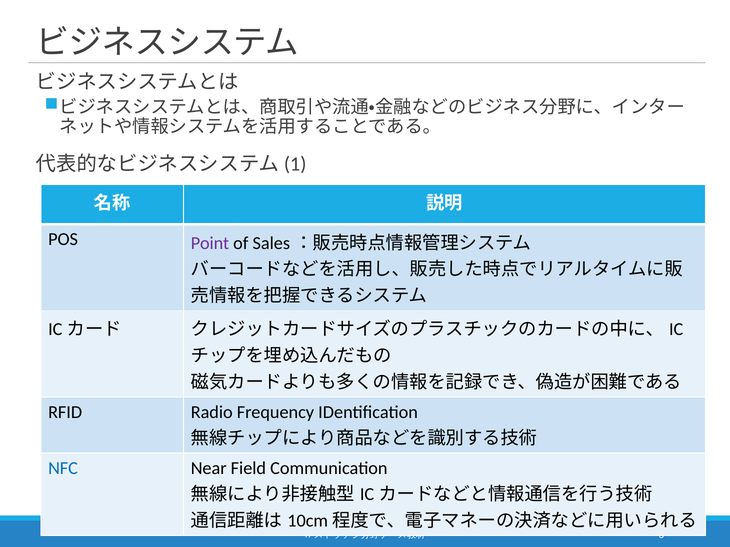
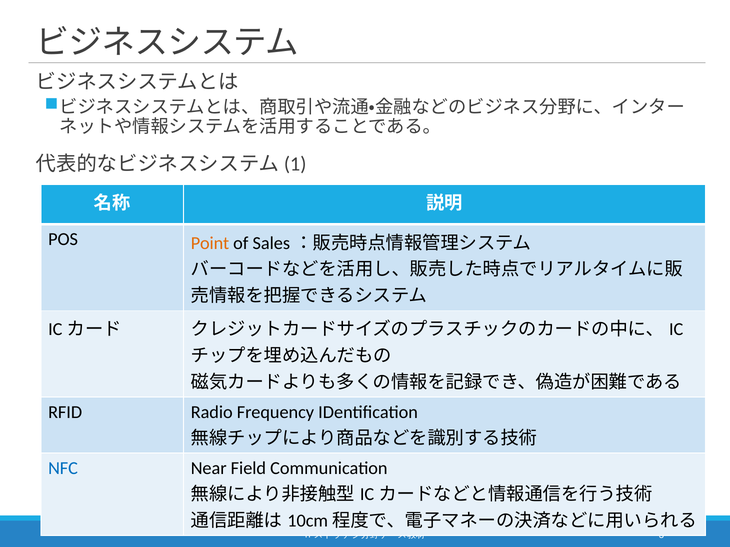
Point colour: purple -> orange (210, 243)
